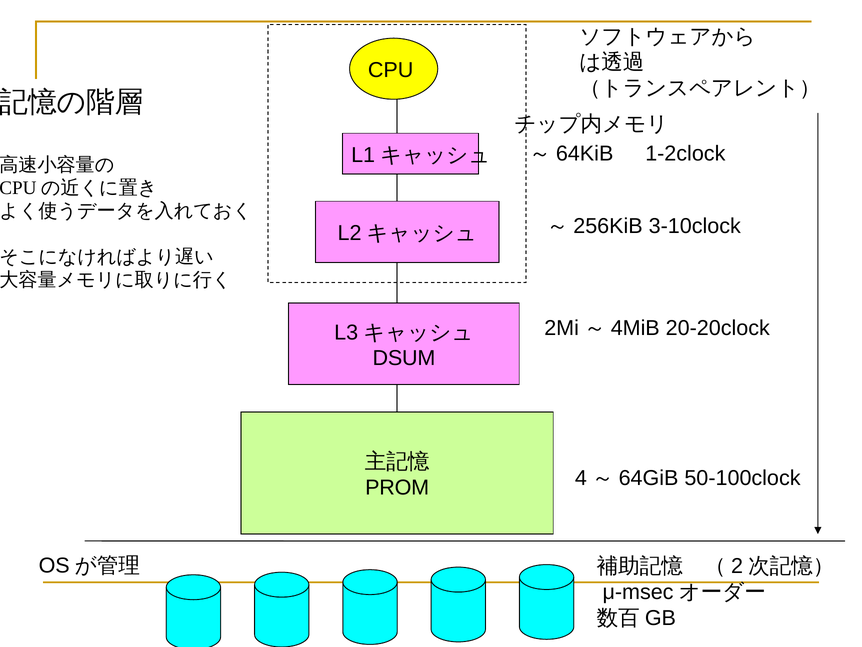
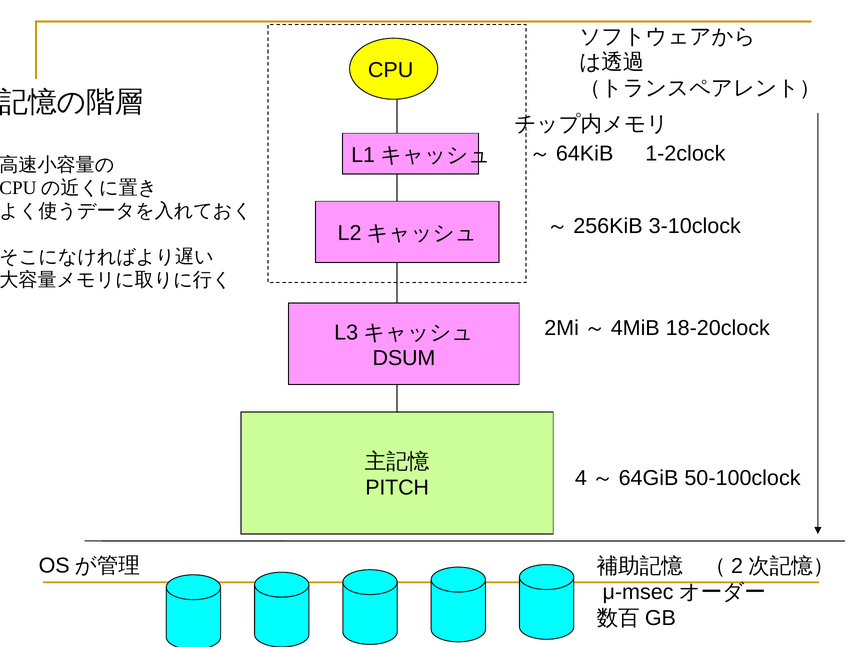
20-20clock: 20-20clock -> 18-20clock (718, 328)
PROM: PROM -> PITCH (397, 487)
